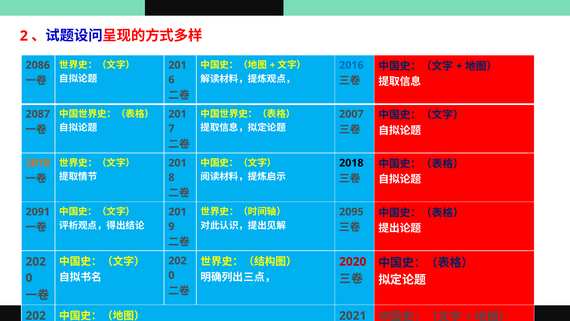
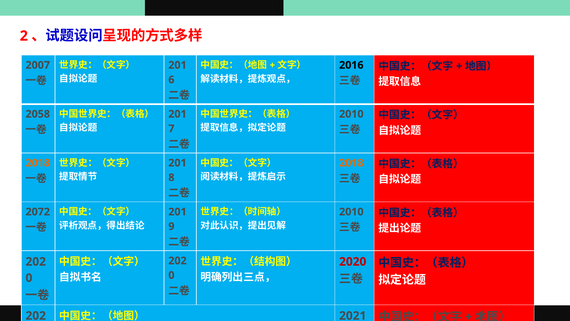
2086: 2086 -> 2007 (38, 65)
2016 colour: blue -> black (351, 65)
2087: 2087 -> 2058 (38, 114)
2007: 2007 -> 2010 (351, 114)
2018 colour: black -> orange (351, 163)
2091: 2091 -> 2072 (38, 212)
2095: 2095 -> 2010 (351, 212)
